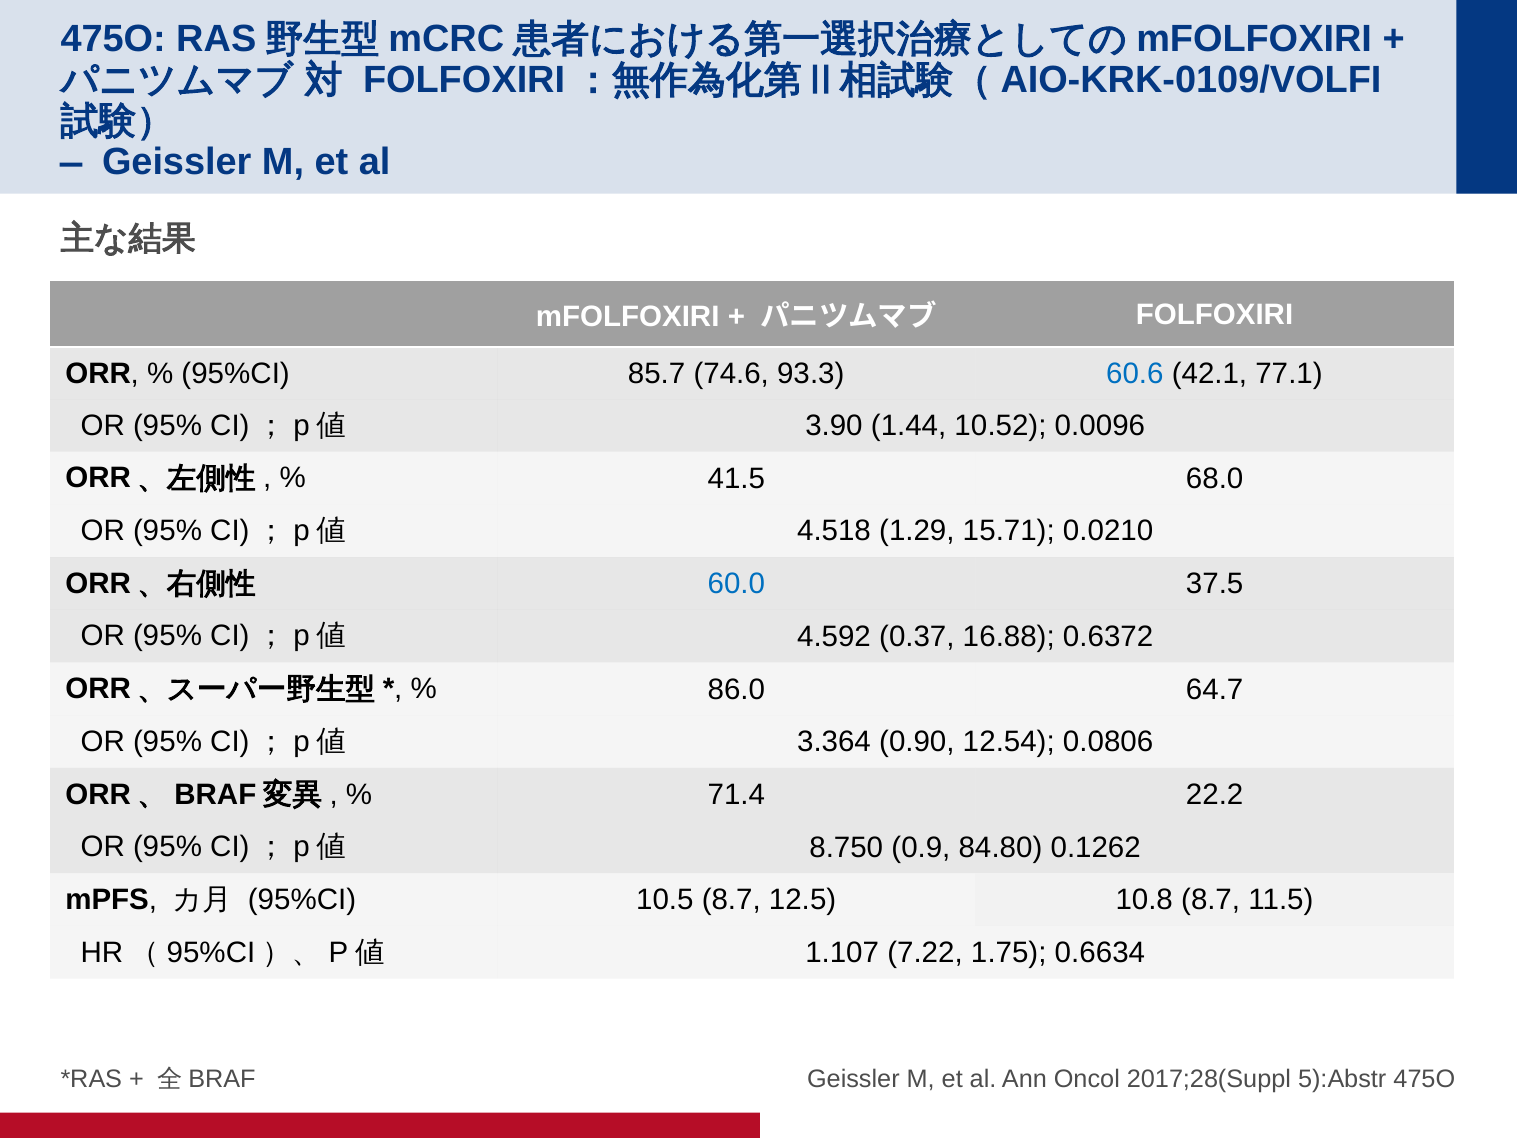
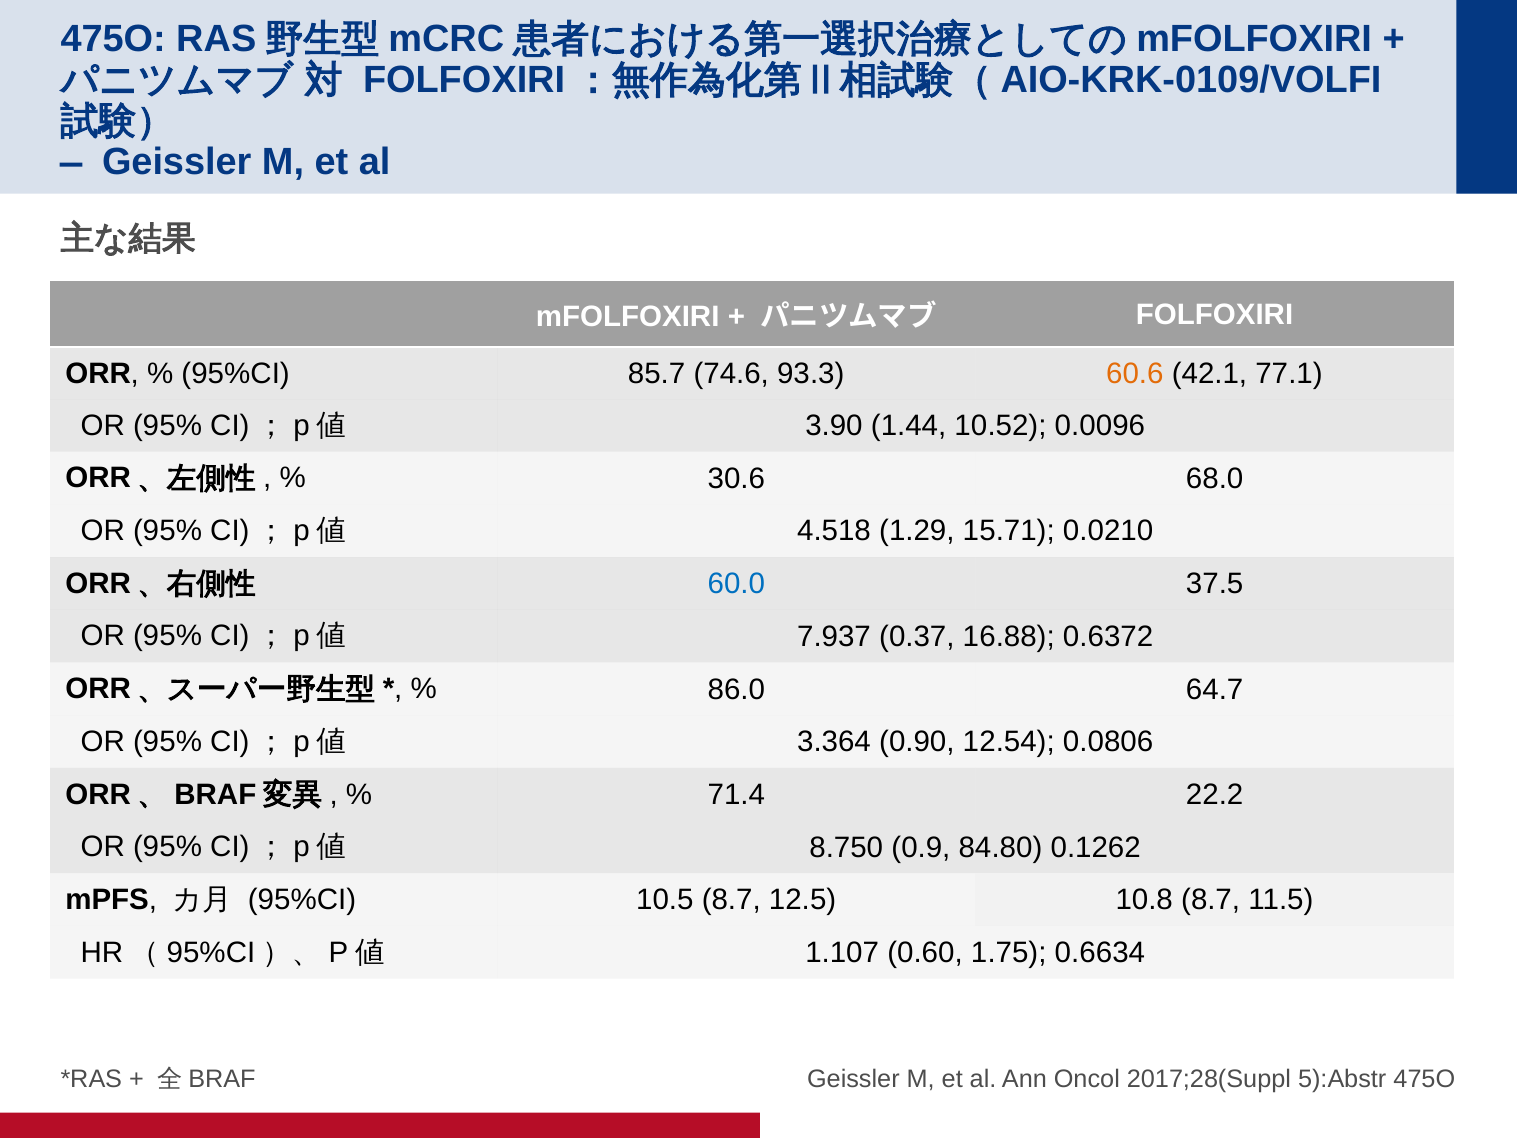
60.6 colour: blue -> orange (1135, 373)
41.5: 41.5 -> 30.6 (736, 478)
4.592: 4.592 -> 7.937 (834, 636)
7.22: 7.22 -> 0.60 (925, 953)
